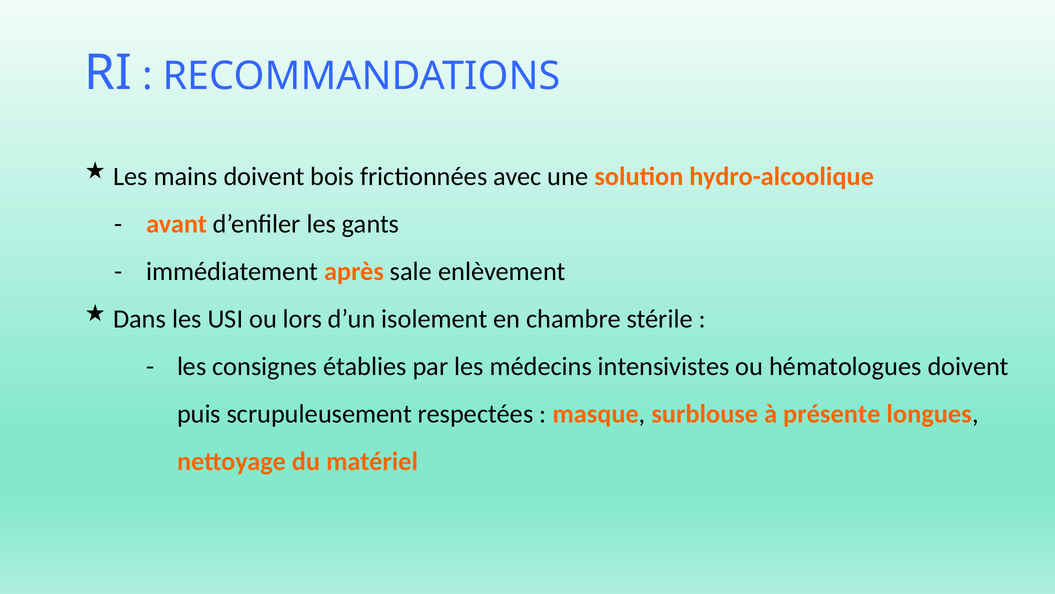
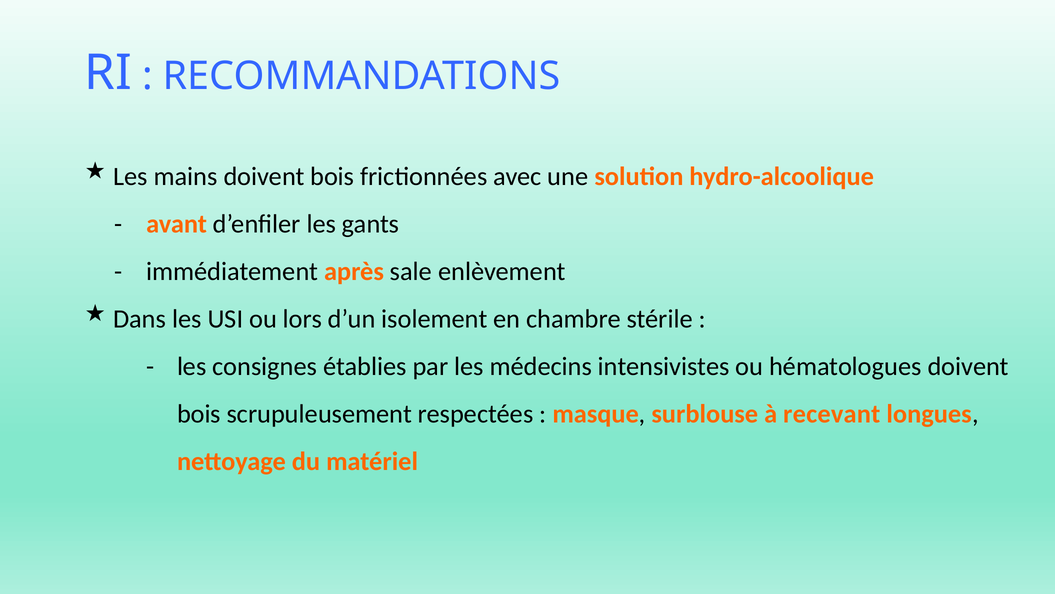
puis: puis -> bois (199, 414)
présente: présente -> recevant (832, 414)
